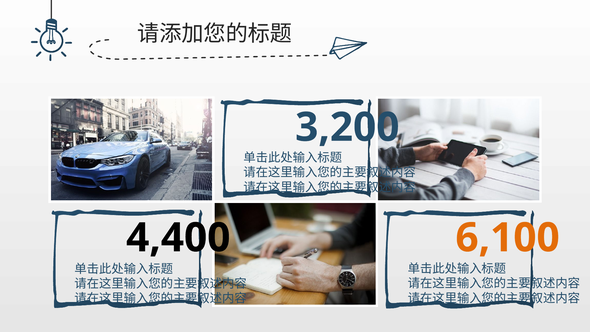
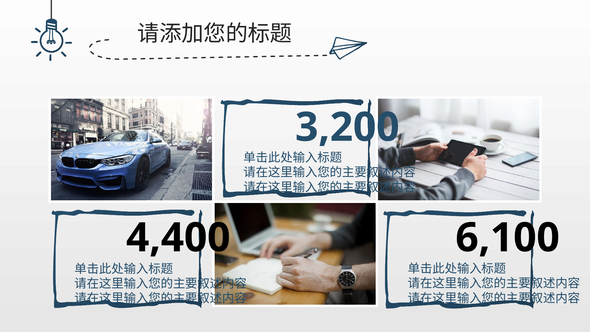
6,100 colour: orange -> black (508, 238)
